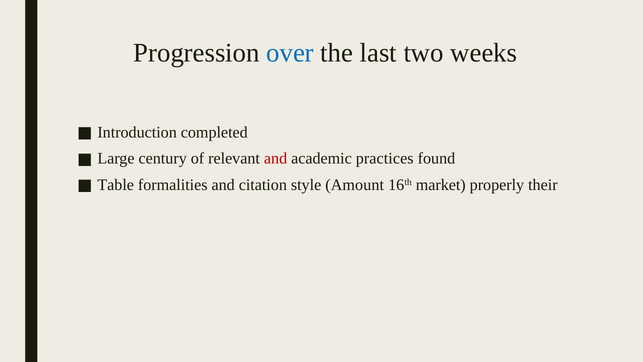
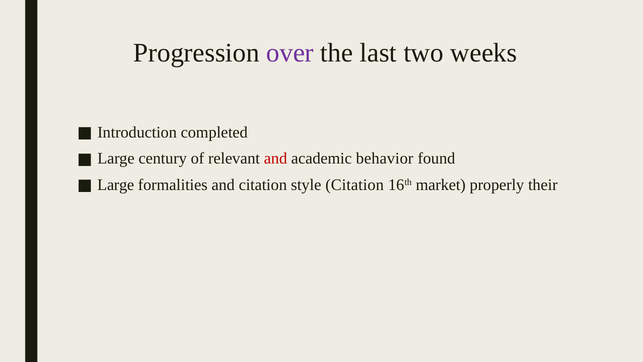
over colour: blue -> purple (290, 53)
practices: practices -> behavior (385, 158)
Table: Table -> Large (116, 185)
style Amount: Amount -> Citation (355, 185)
